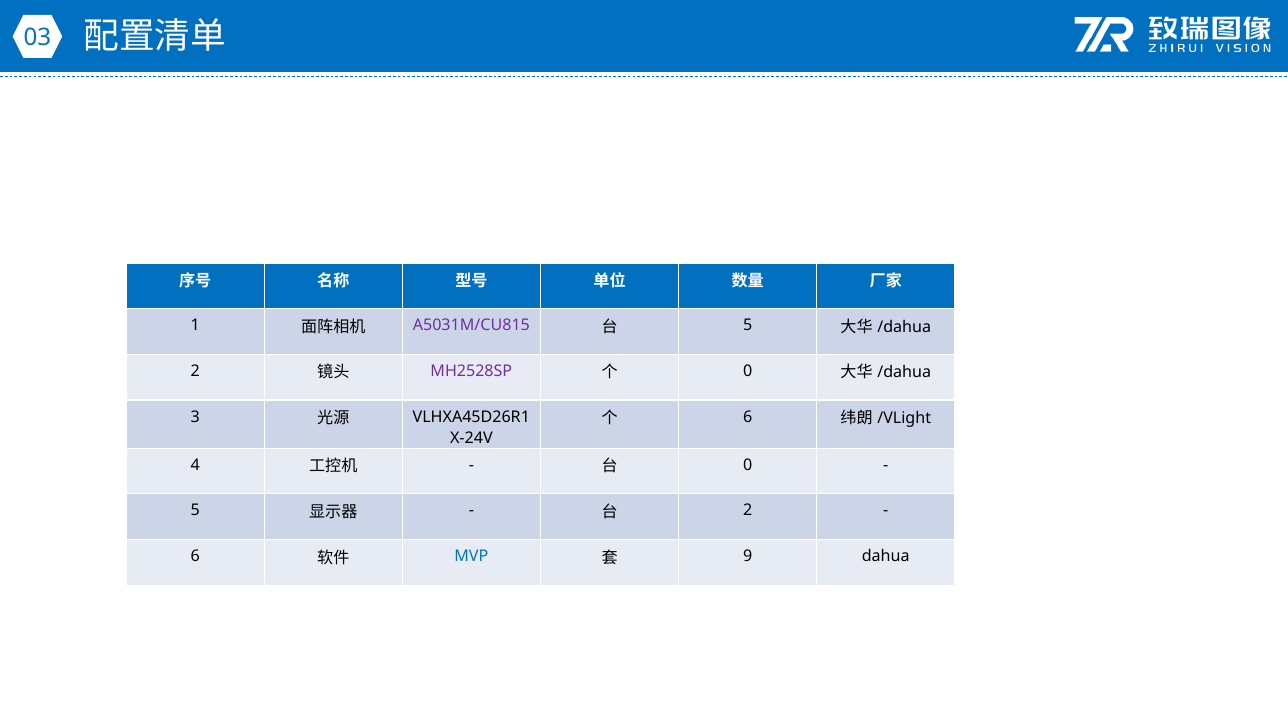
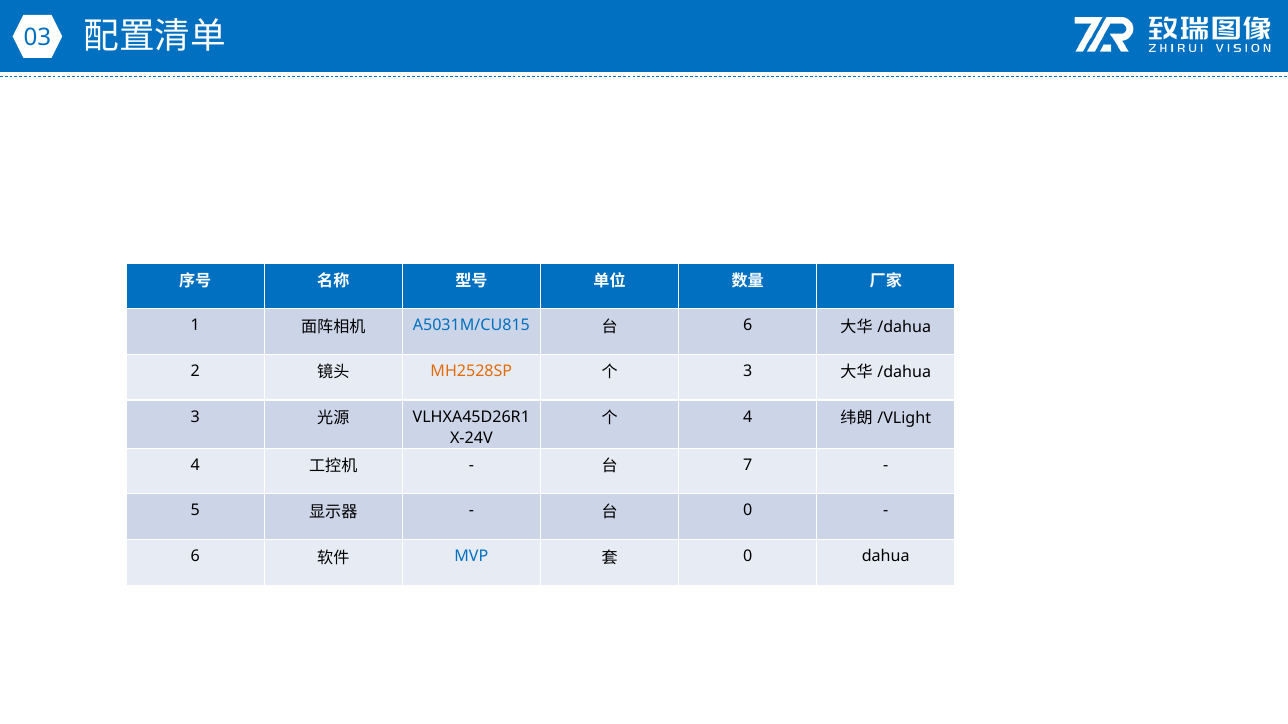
A5031M/CU815 colour: purple -> blue (471, 326)
5: 5 -> 6 (748, 326)
MH2528SP colour: purple -> orange (471, 371)
0: 0 -> 3 (748, 371)
6: 6 -> 4 (748, 417)
0: 0 -> 7 (748, 465)
2: 2 -> 0 (748, 511)
9: 9 -> 0 (748, 557)
